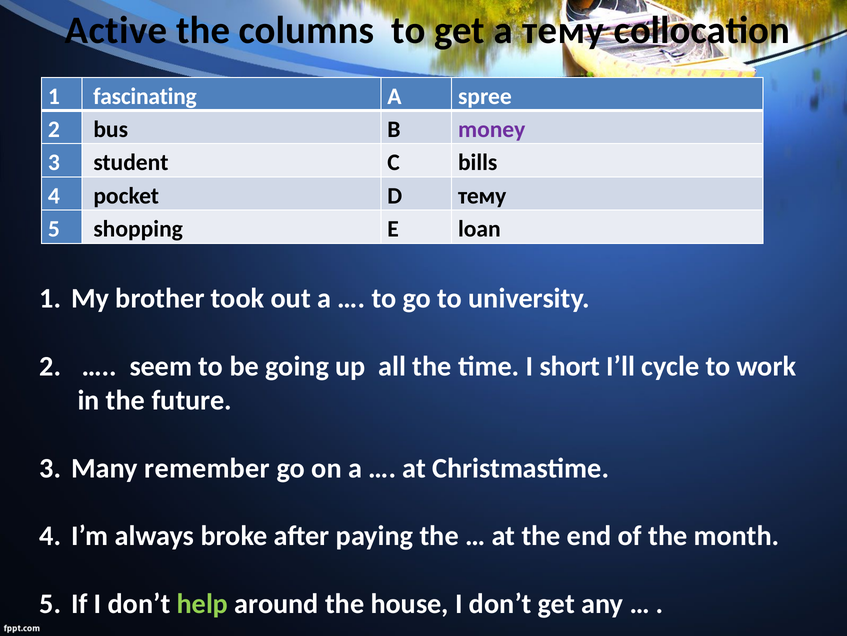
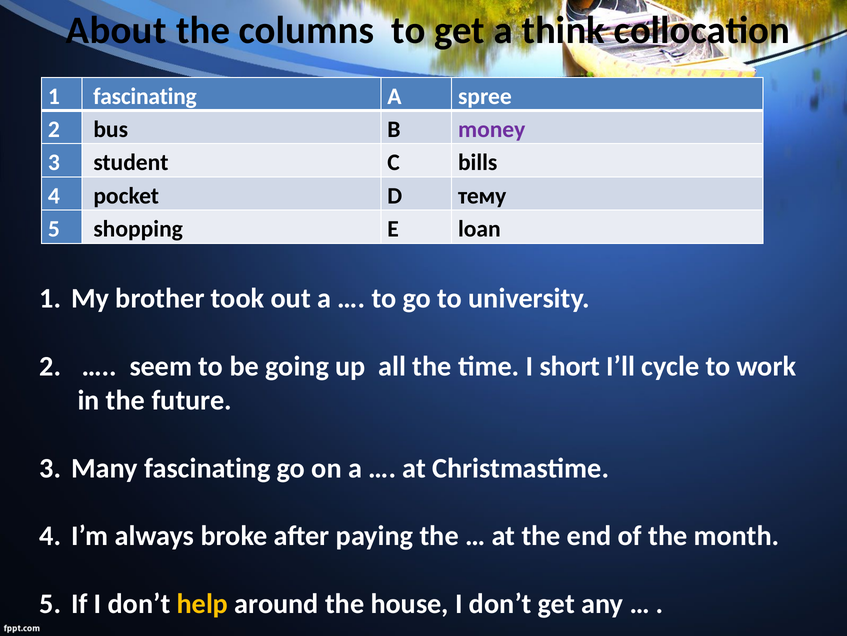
Active: Active -> About (116, 30)
a тему: тему -> think (563, 30)
Many remember: remember -> fascinating (207, 468)
help colour: light green -> yellow (202, 603)
